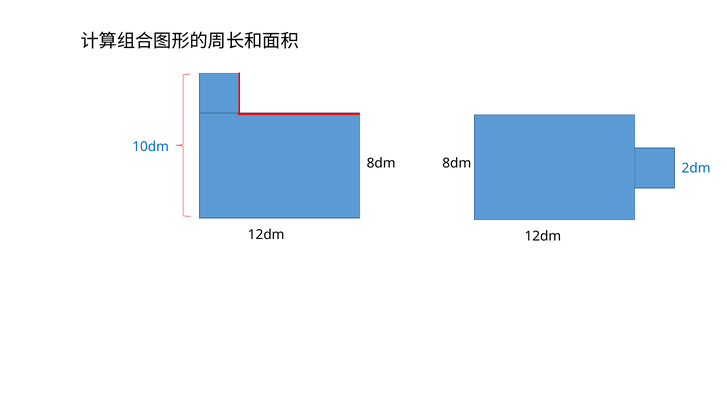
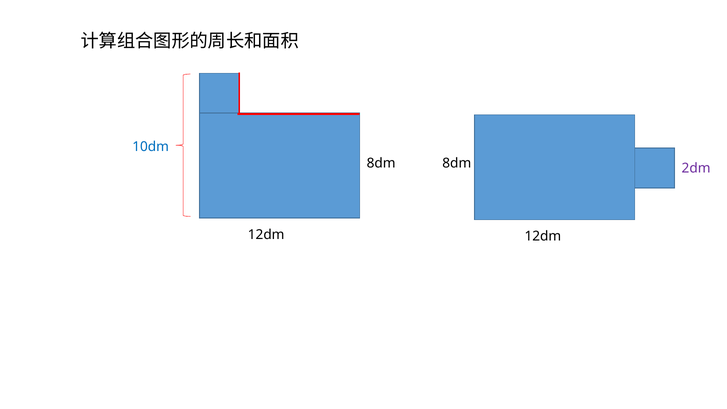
2dm colour: blue -> purple (696, 168)
